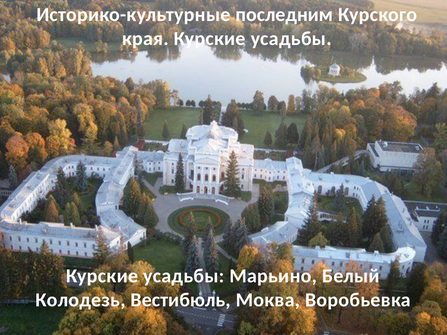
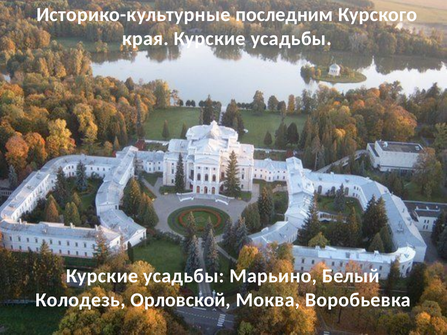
Вестибюль: Вестибюль -> Орловской (181, 300)
